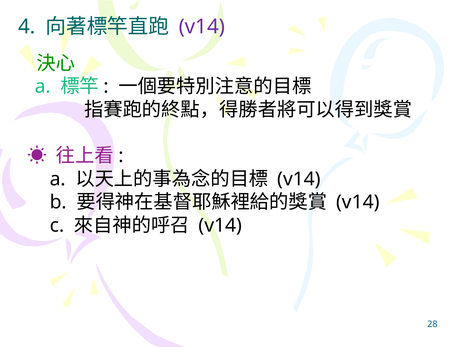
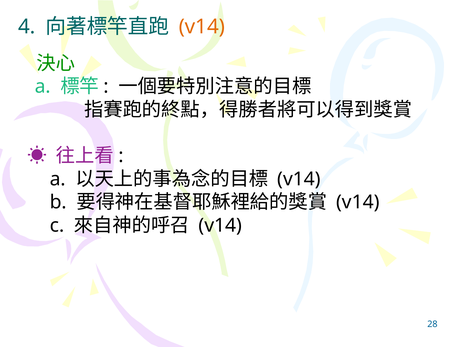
v14 colour: purple -> orange (202, 27)
